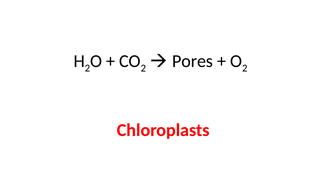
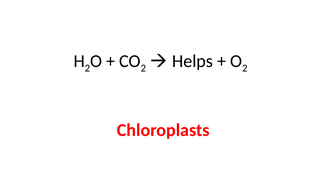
Pores: Pores -> Helps (193, 61)
